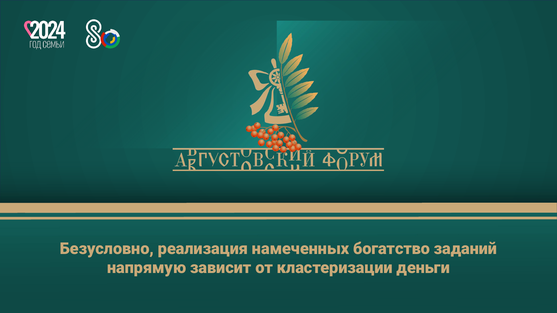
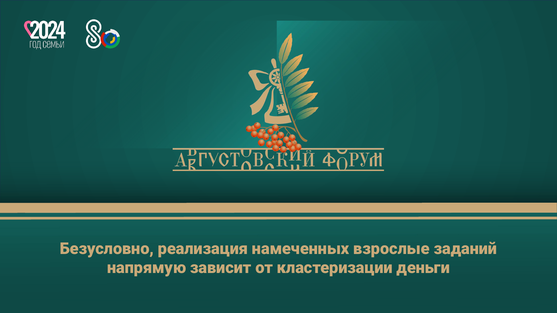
богатство: богатство -> взрослые (391, 249)
